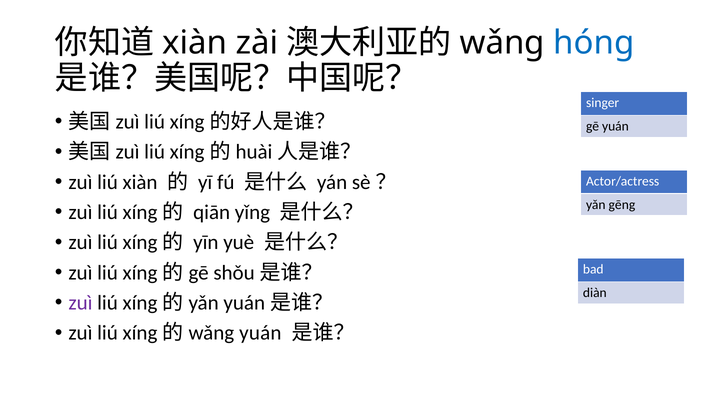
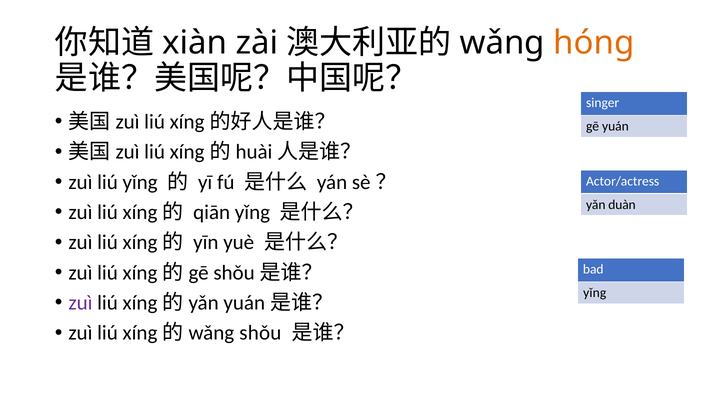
hóng colour: blue -> orange (594, 43)
liú xiàn: xiàn -> yǐng (140, 182)
gēng: gēng -> duàn (622, 205)
diàn: diàn -> yǐng (595, 293)
yuán: yuán -> shǒu (260, 334)
